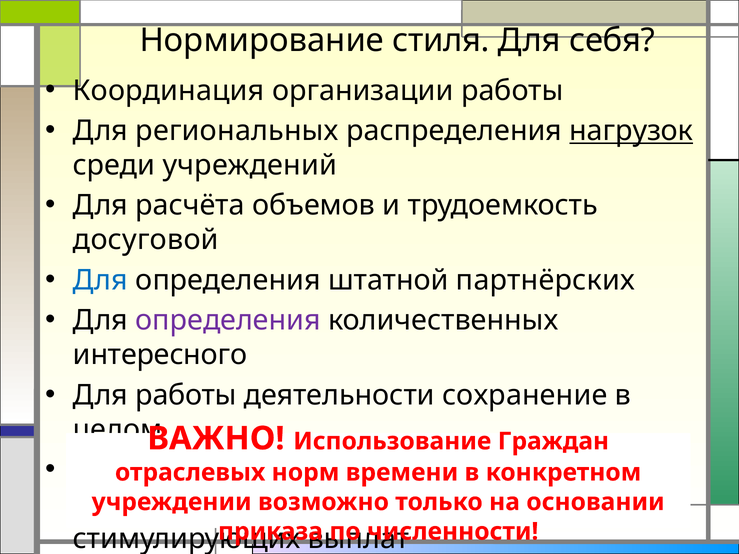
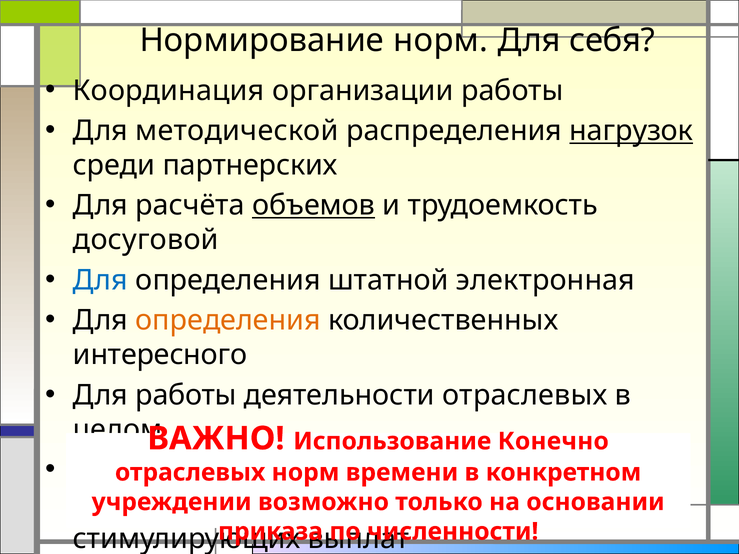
Нормирование стиля: стиля -> норм (441, 40)
региональных: региональных -> методической (237, 131)
учреждений: учреждений -> партнерских (250, 165)
объемов underline: none -> present (314, 206)
партнёрских: партнёрских -> электронная (546, 280)
определения colour: purple -> orange (228, 321)
деятельности сохранение: сохранение -> отраслевых (525, 395)
Граждан: Граждан -> Конечно (553, 441)
